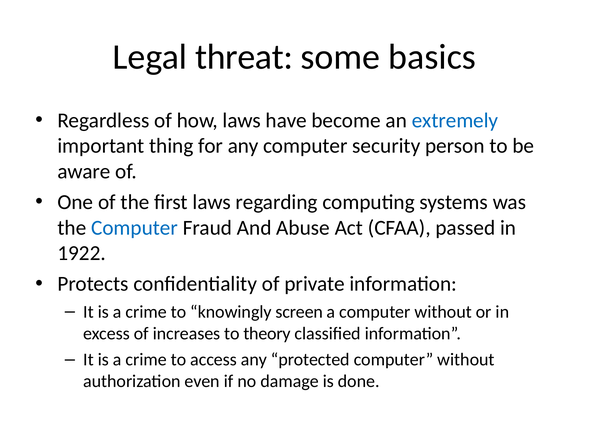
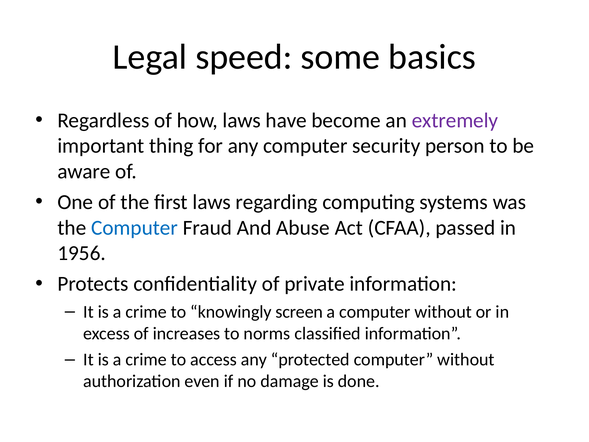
threat: threat -> speed (244, 57)
extremely colour: blue -> purple (455, 120)
1922: 1922 -> 1956 (82, 253)
theory: theory -> norms (267, 333)
